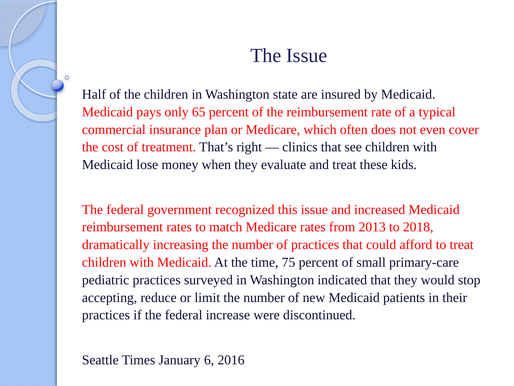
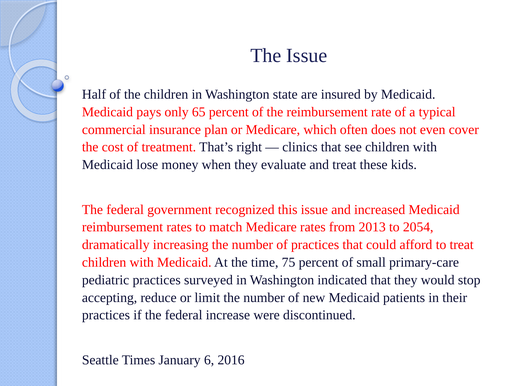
2018: 2018 -> 2054 (418, 227)
